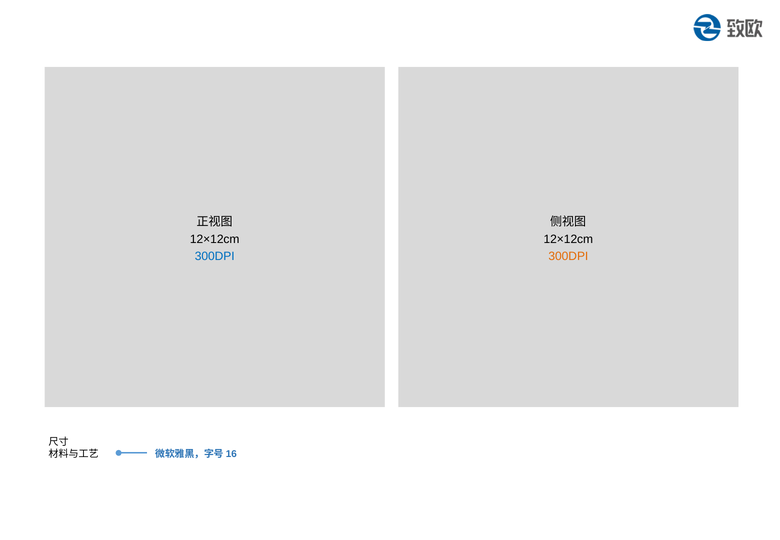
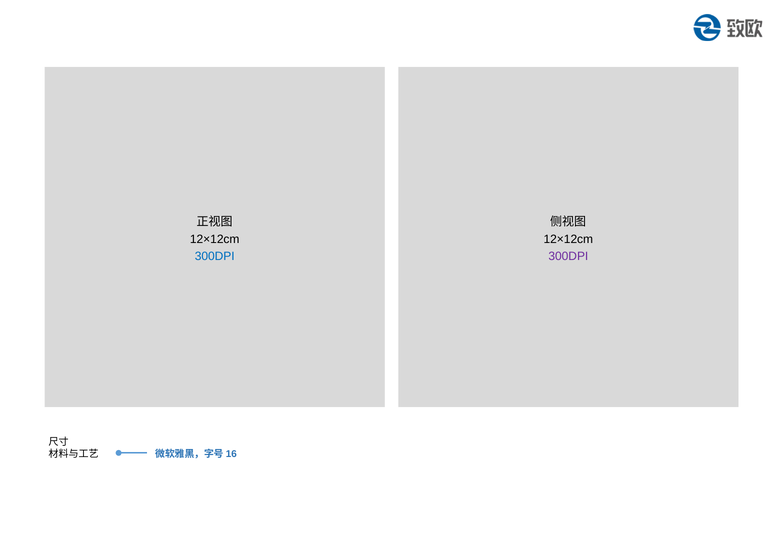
300DPI colour: orange -> purple (568, 256)
